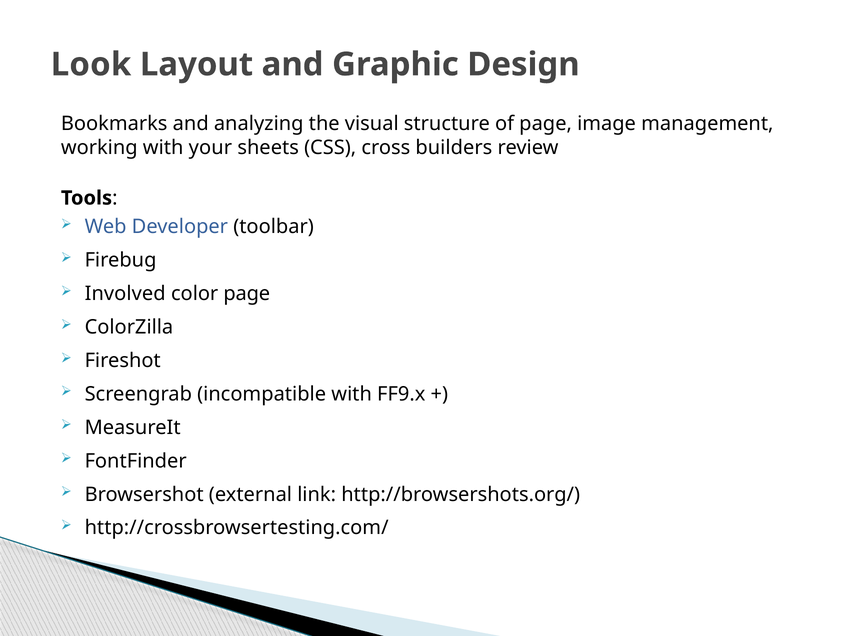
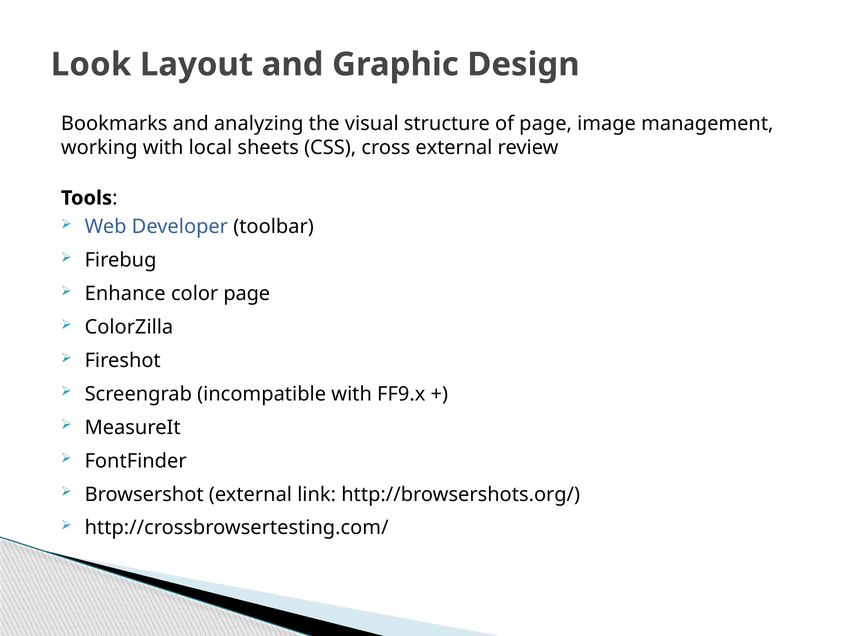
your: your -> local (210, 148)
cross builders: builders -> external (454, 148)
Involved: Involved -> Enhance (125, 294)
